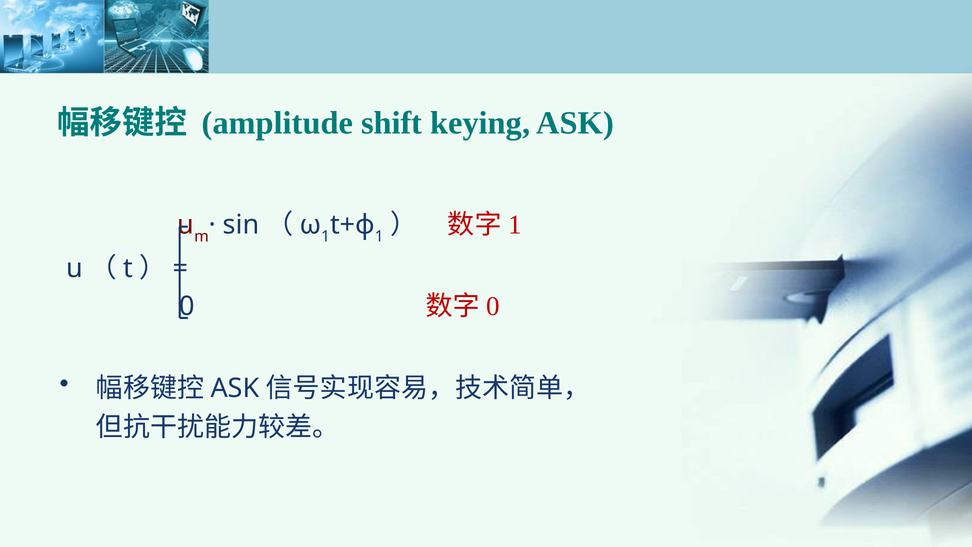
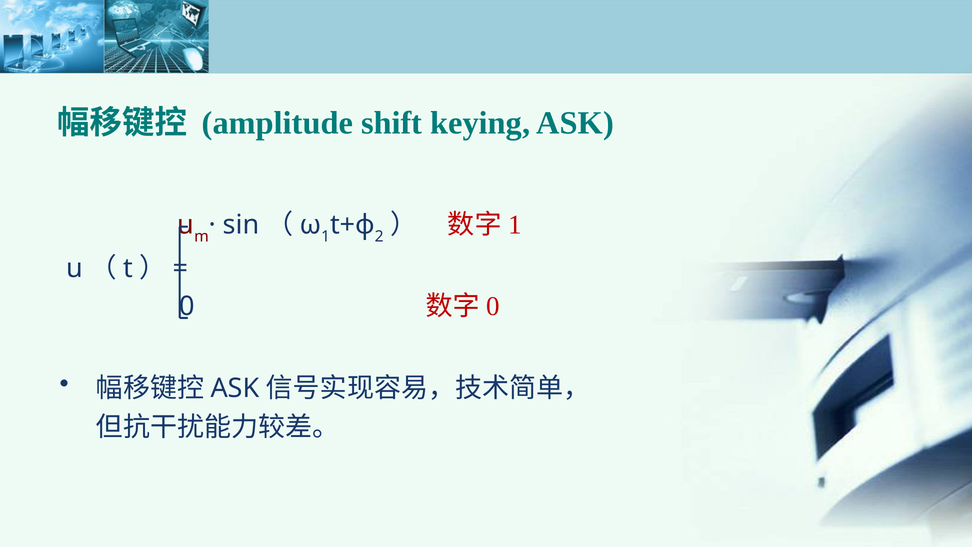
1: 1 -> 2 (379, 237)
